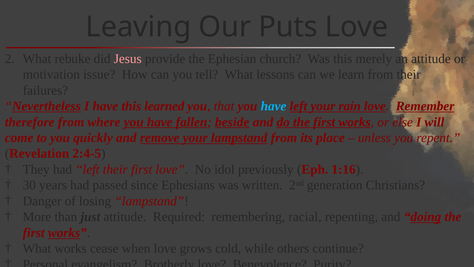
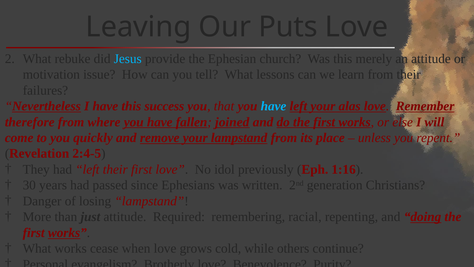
Jesus colour: pink -> light blue (128, 59)
learned: learned -> success (164, 106)
rain: rain -> alas (350, 106)
beside: beside -> joined (232, 122)
